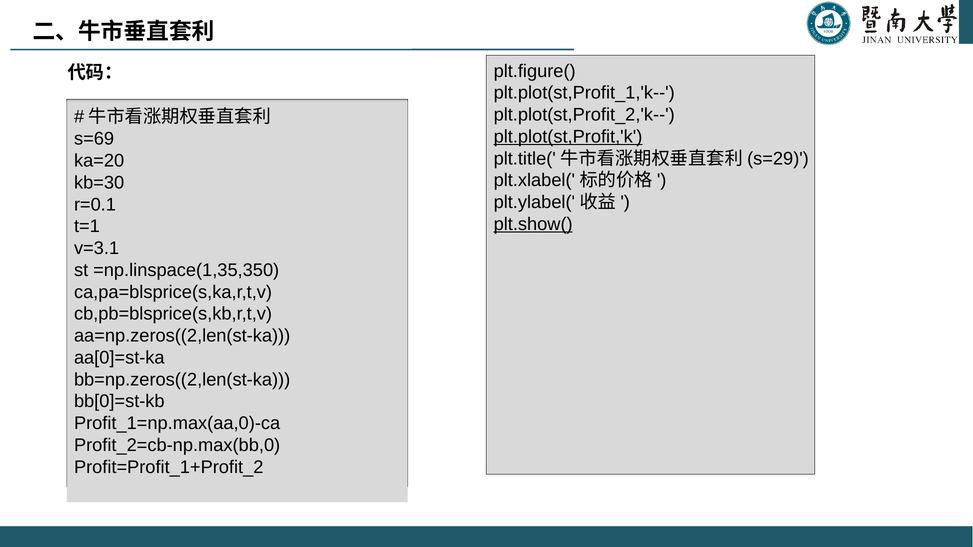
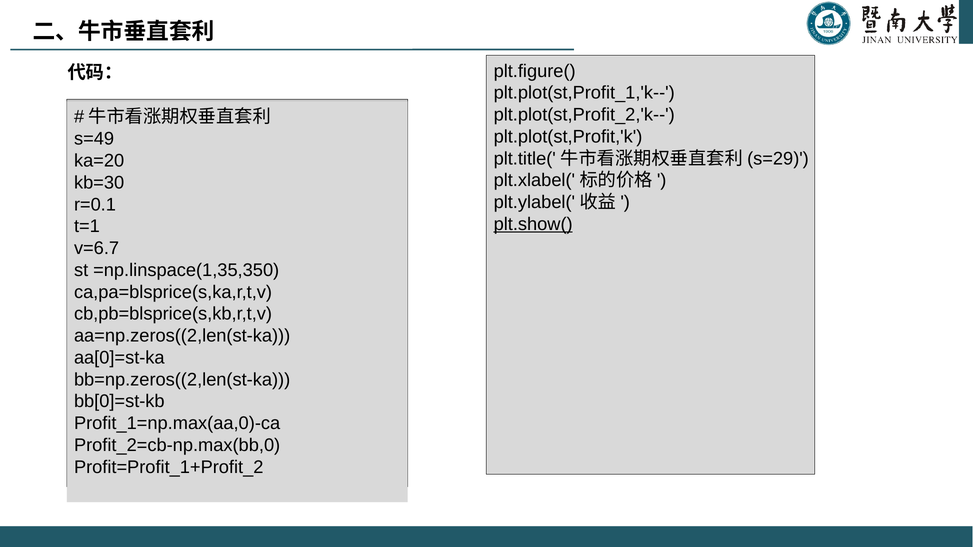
plt.plot(st,Profit,'k underline: present -> none (568, 137)
s=69: s=69 -> s=49 (94, 139)
v=3.1: v=3.1 -> v=6.7 (97, 248)
